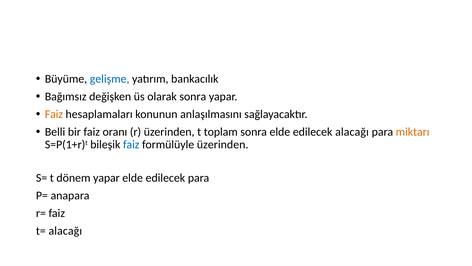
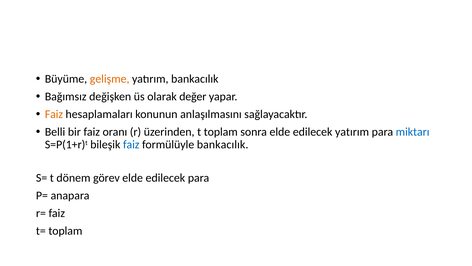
gelişme colour: blue -> orange (110, 79)
olarak sonra: sonra -> değer (193, 96)
edilecek alacağı: alacağı -> yatırım (352, 132)
miktarı colour: orange -> blue (413, 132)
formülüyle üzerinden: üzerinden -> bankacılık (223, 144)
dönem yapar: yapar -> görev (106, 178)
t= alacağı: alacağı -> toplam (65, 231)
